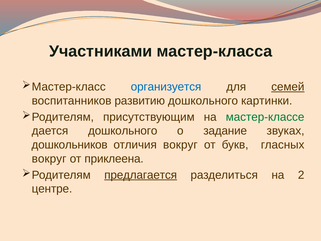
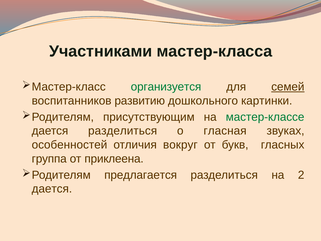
организуется colour: blue -> green (166, 87)
дается дошкольного: дошкольного -> разделиться (123, 131)
задание: задание -> гласная (225, 131)
дошкольников: дошкольников -> особенностей (69, 145)
вокруг: вокруг -> группа (49, 159)
предлагается underline: present -> none (141, 175)
центре: центре -> дается (52, 189)
